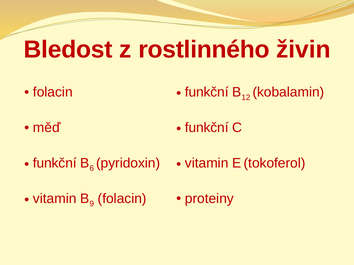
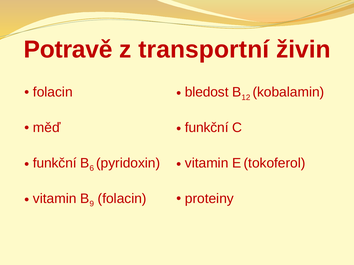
Bledost: Bledost -> Potravě (68, 50)
rostlinného: rostlinného -> transportní (204, 50)
funkční: funkční -> bledost (207, 92)
